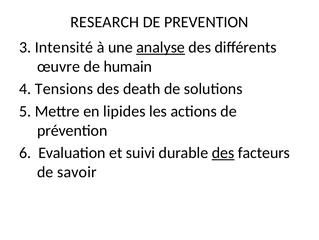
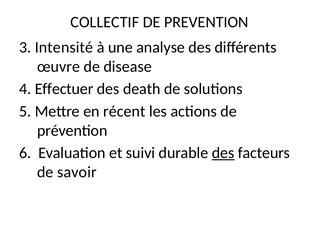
RESEARCH: RESEARCH -> COLLECTIF (105, 22)
analyse underline: present -> none (161, 47)
humain: humain -> disease (128, 66)
Tensions: Tensions -> Effectuer (64, 89)
lipides: lipides -> récent (124, 111)
